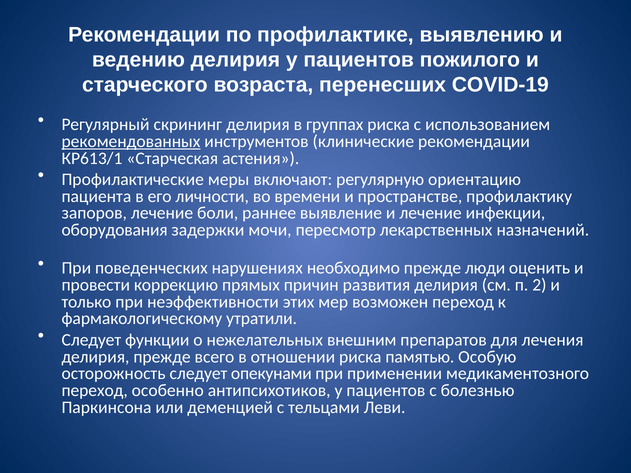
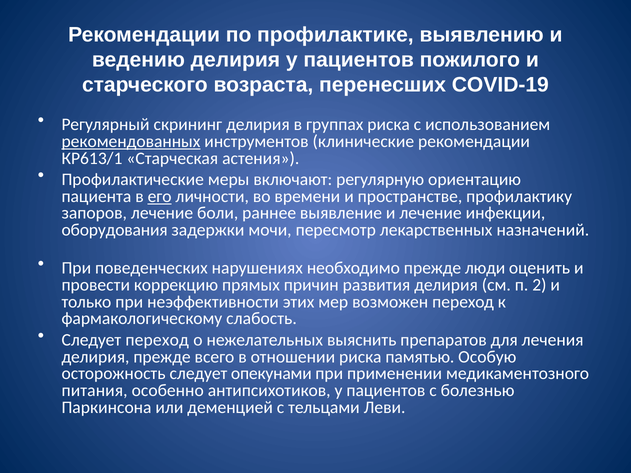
его underline: none -> present (160, 196)
утратили: утратили -> слабость (262, 319)
Следует функции: функции -> переход (157, 340)
внешним: внешним -> выяснить (362, 340)
переход: переход -> питания (95, 391)
